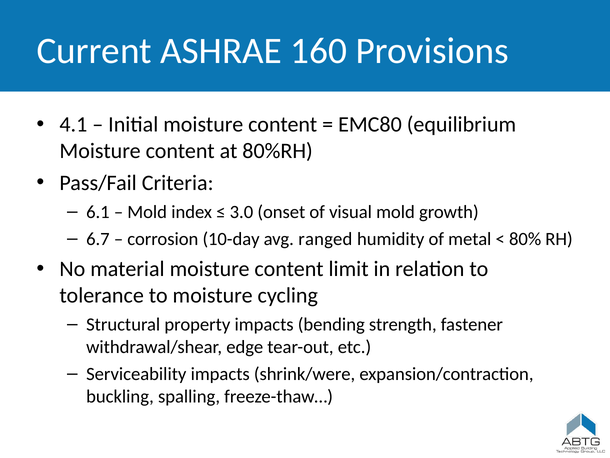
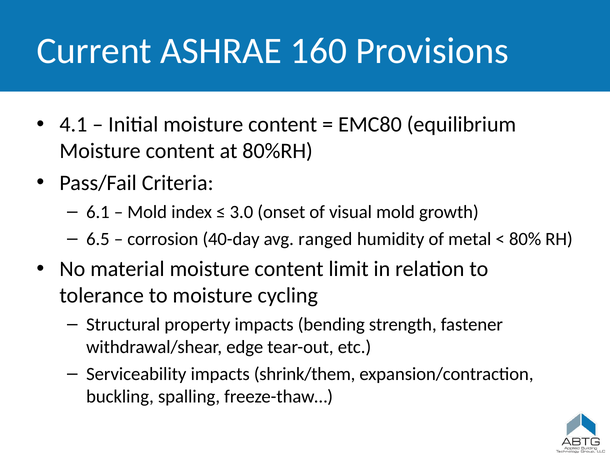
6.7: 6.7 -> 6.5 (98, 239)
10-day: 10-day -> 40-day (231, 239)
shrink/were: shrink/were -> shrink/them (305, 374)
